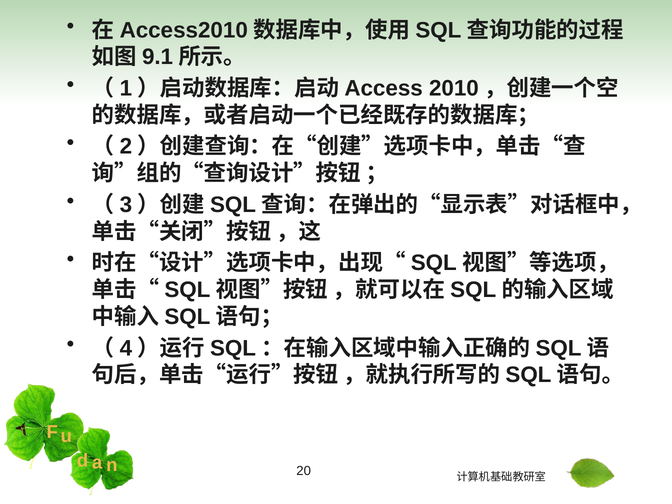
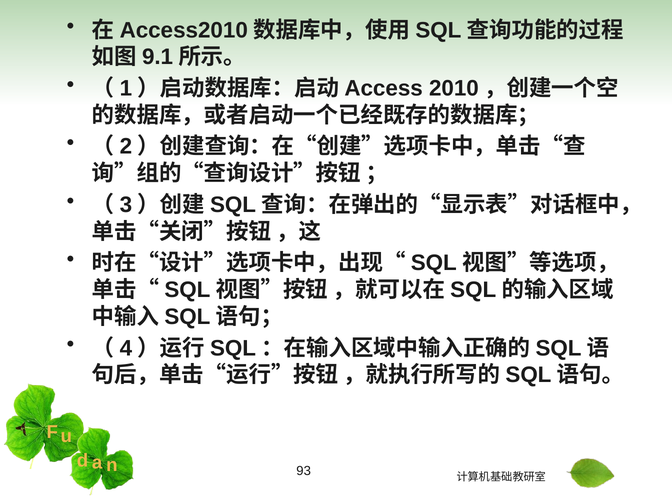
20: 20 -> 93 (304, 471)
